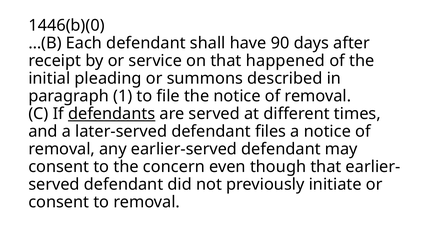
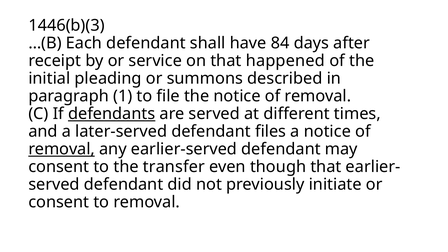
1446(b)(0: 1446(b)(0 -> 1446(b)(3 (67, 25)
90: 90 -> 84 (280, 43)
removal underline: none -> present (62, 149)
concern: concern -> transfer (174, 167)
